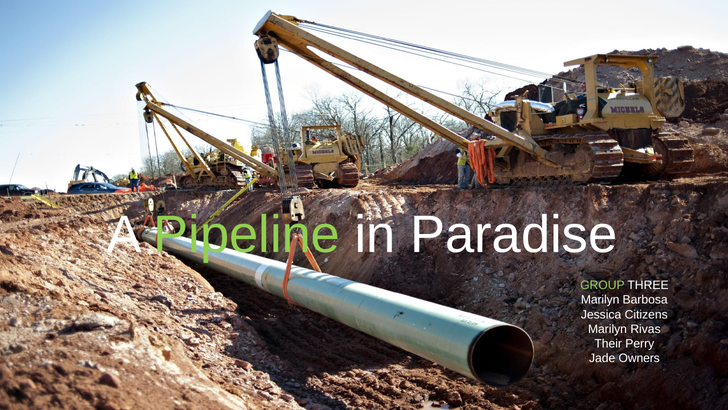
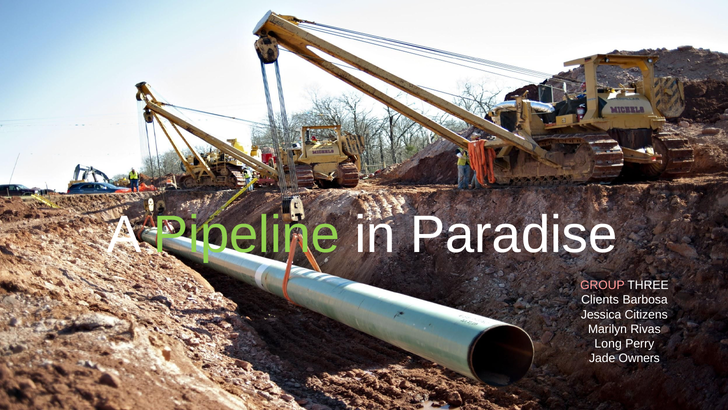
GROUP colour: light green -> pink (602, 285)
Marilyn: Marilyn -> Clients (600, 300)
Their: Their -> Long (608, 343)
